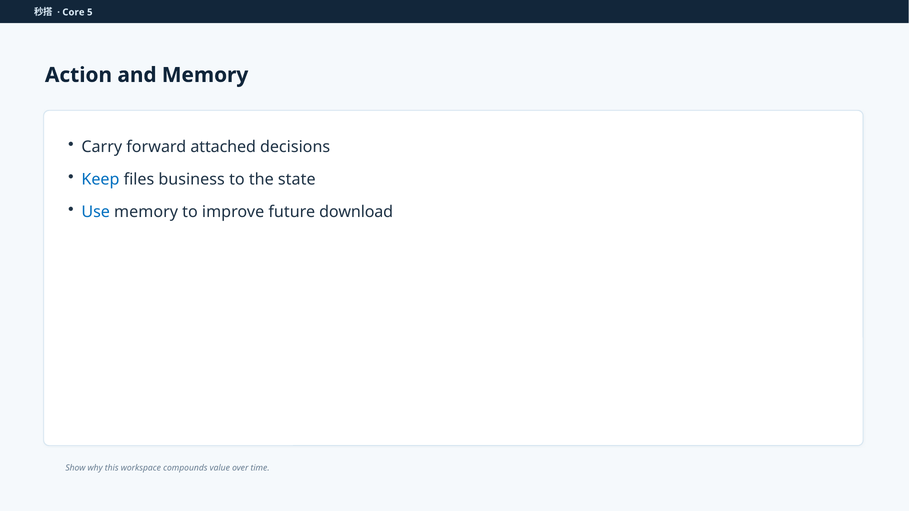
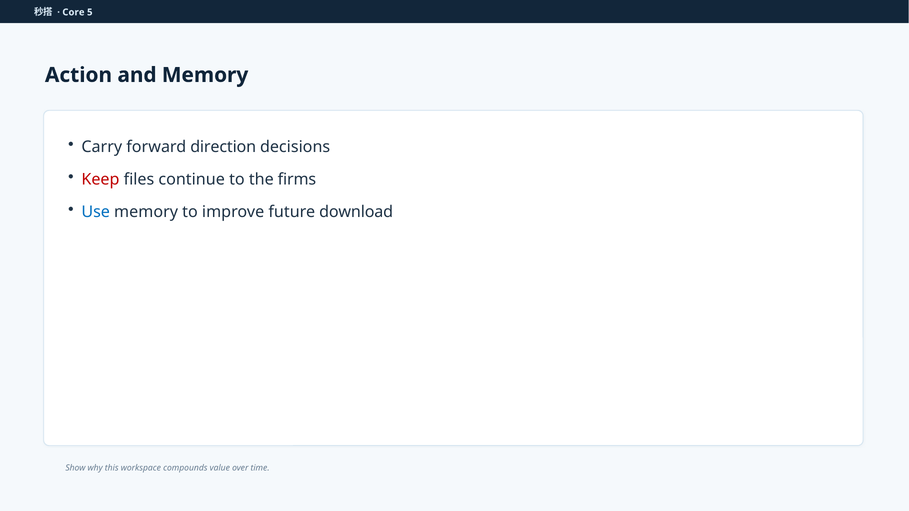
attached: attached -> direction (223, 147)
Keep colour: blue -> red (100, 180)
business: business -> continue (192, 180)
state: state -> firms (297, 180)
